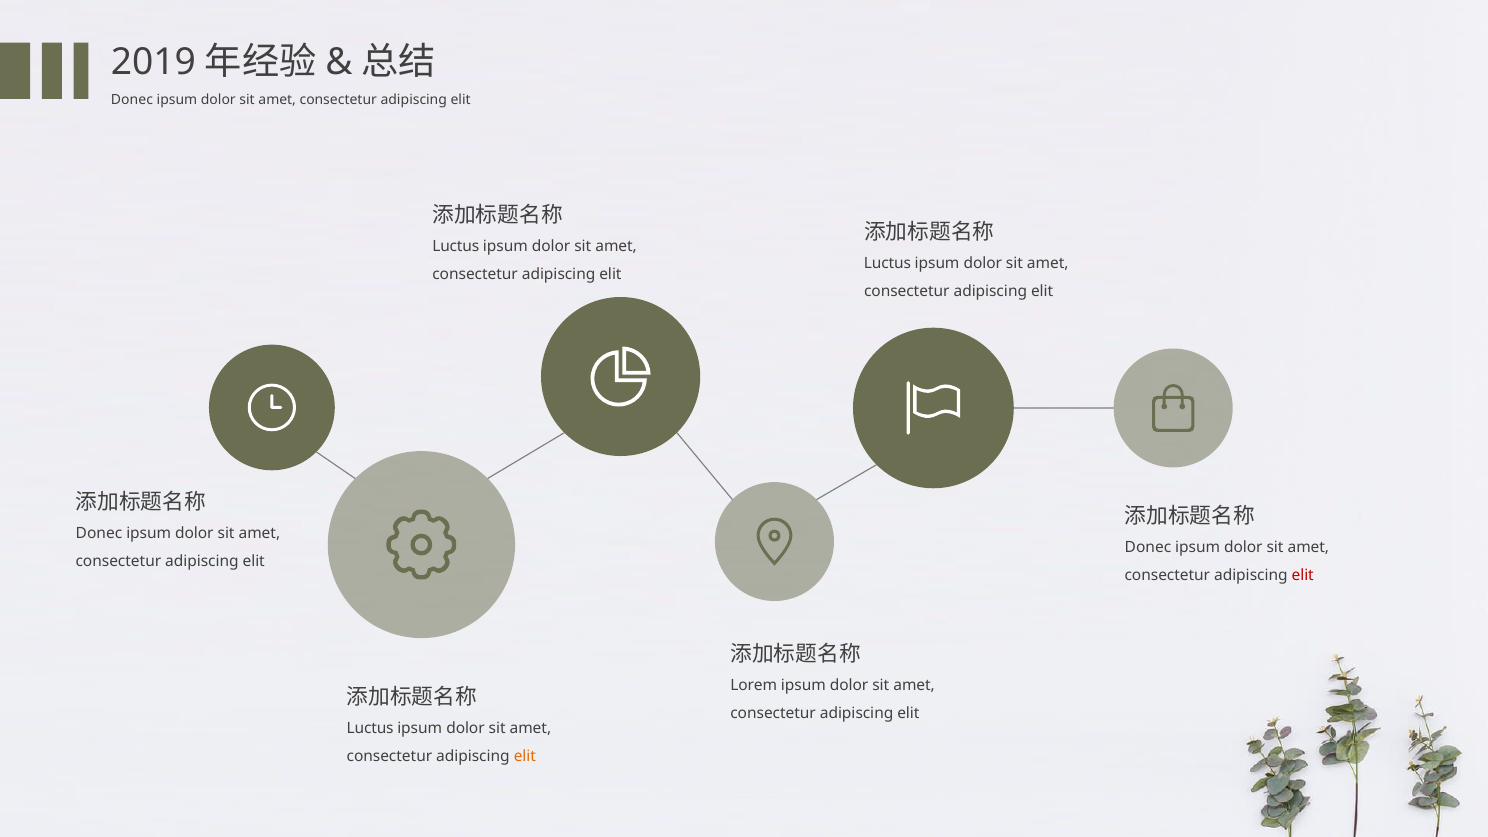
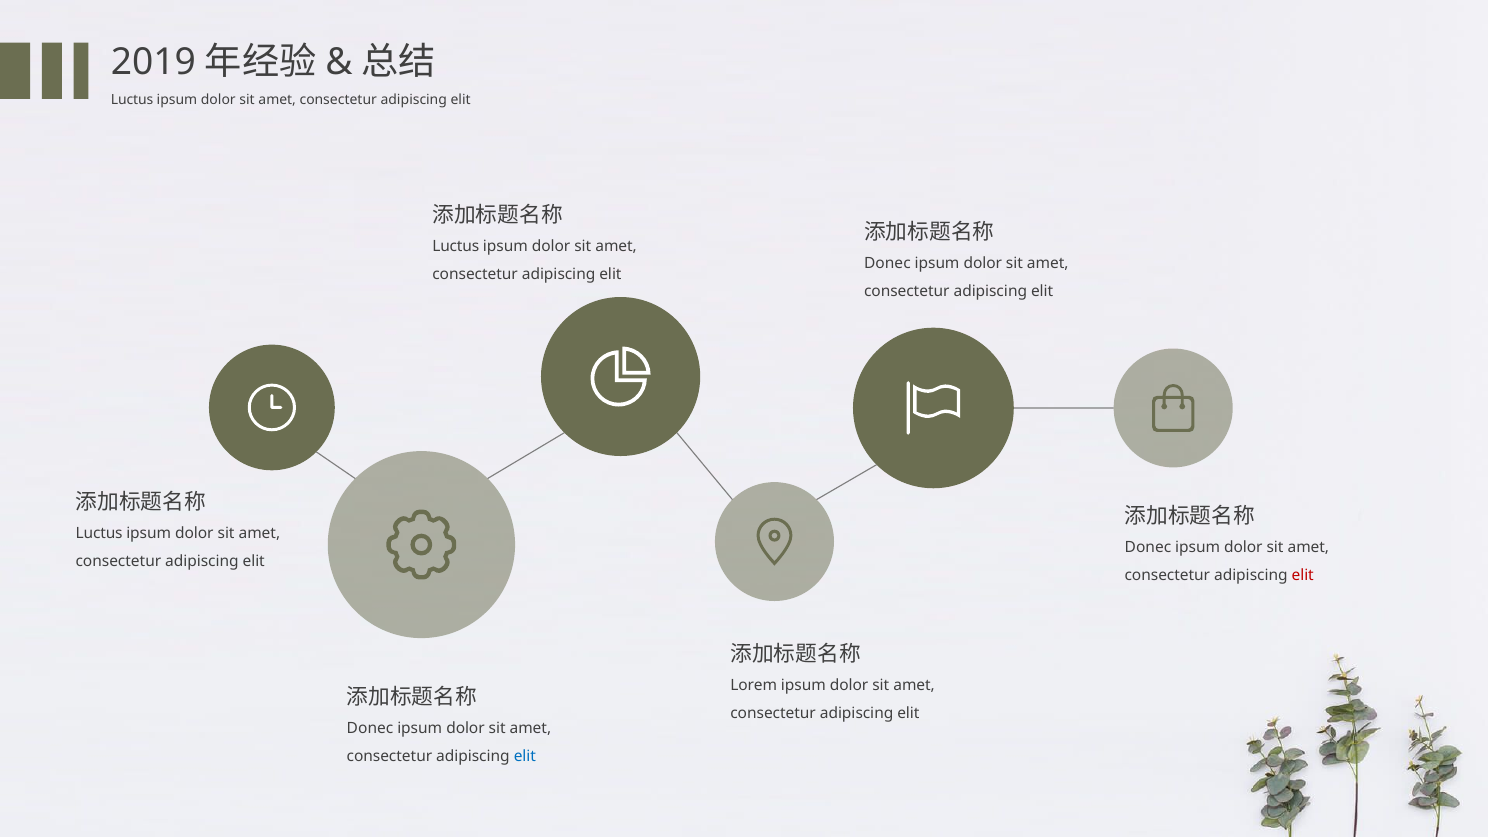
Donec: Donec -> Luctus (132, 100)
Luctus: Luctus -> Donec (887, 263)
Donec: Donec -> Luctus (99, 533)
Luctus: Luctus -> Donec (370, 729)
elit colour: orange -> blue (525, 757)
